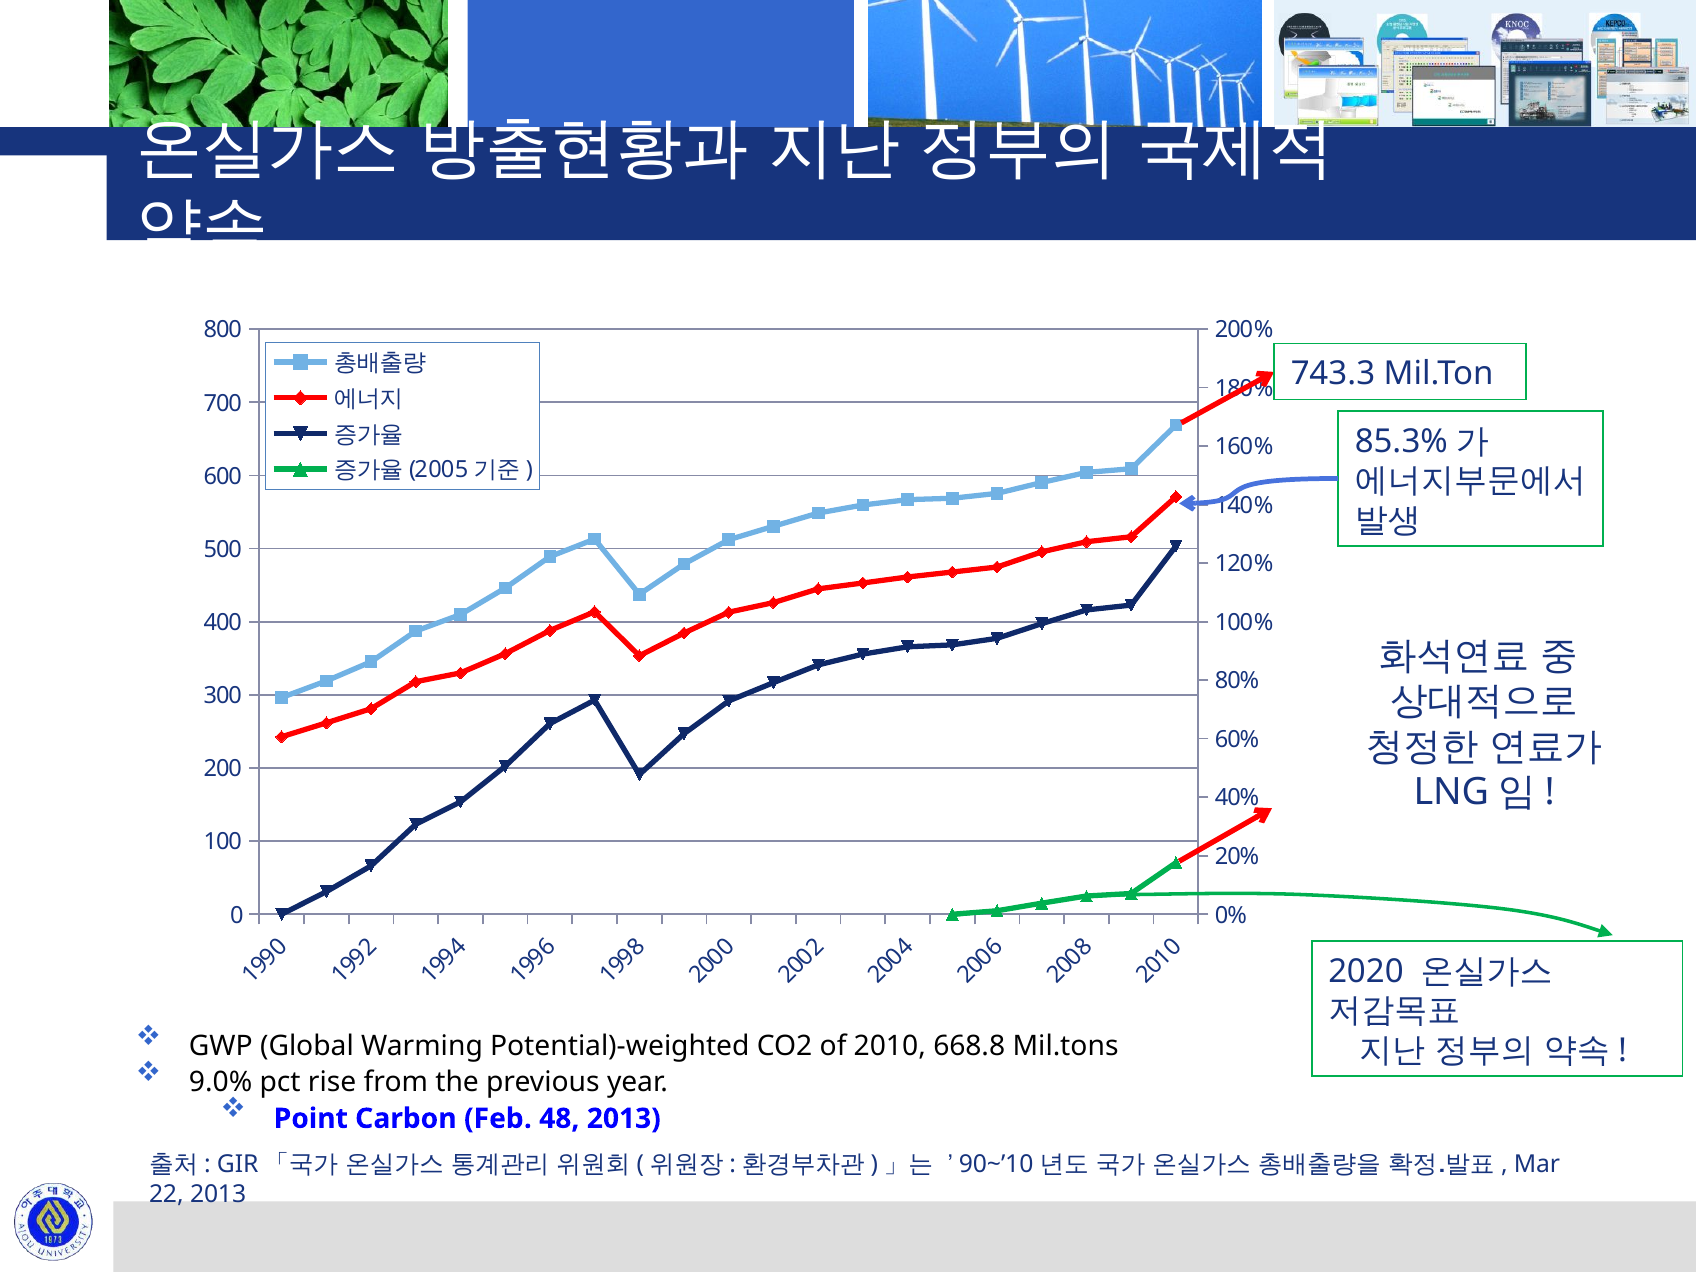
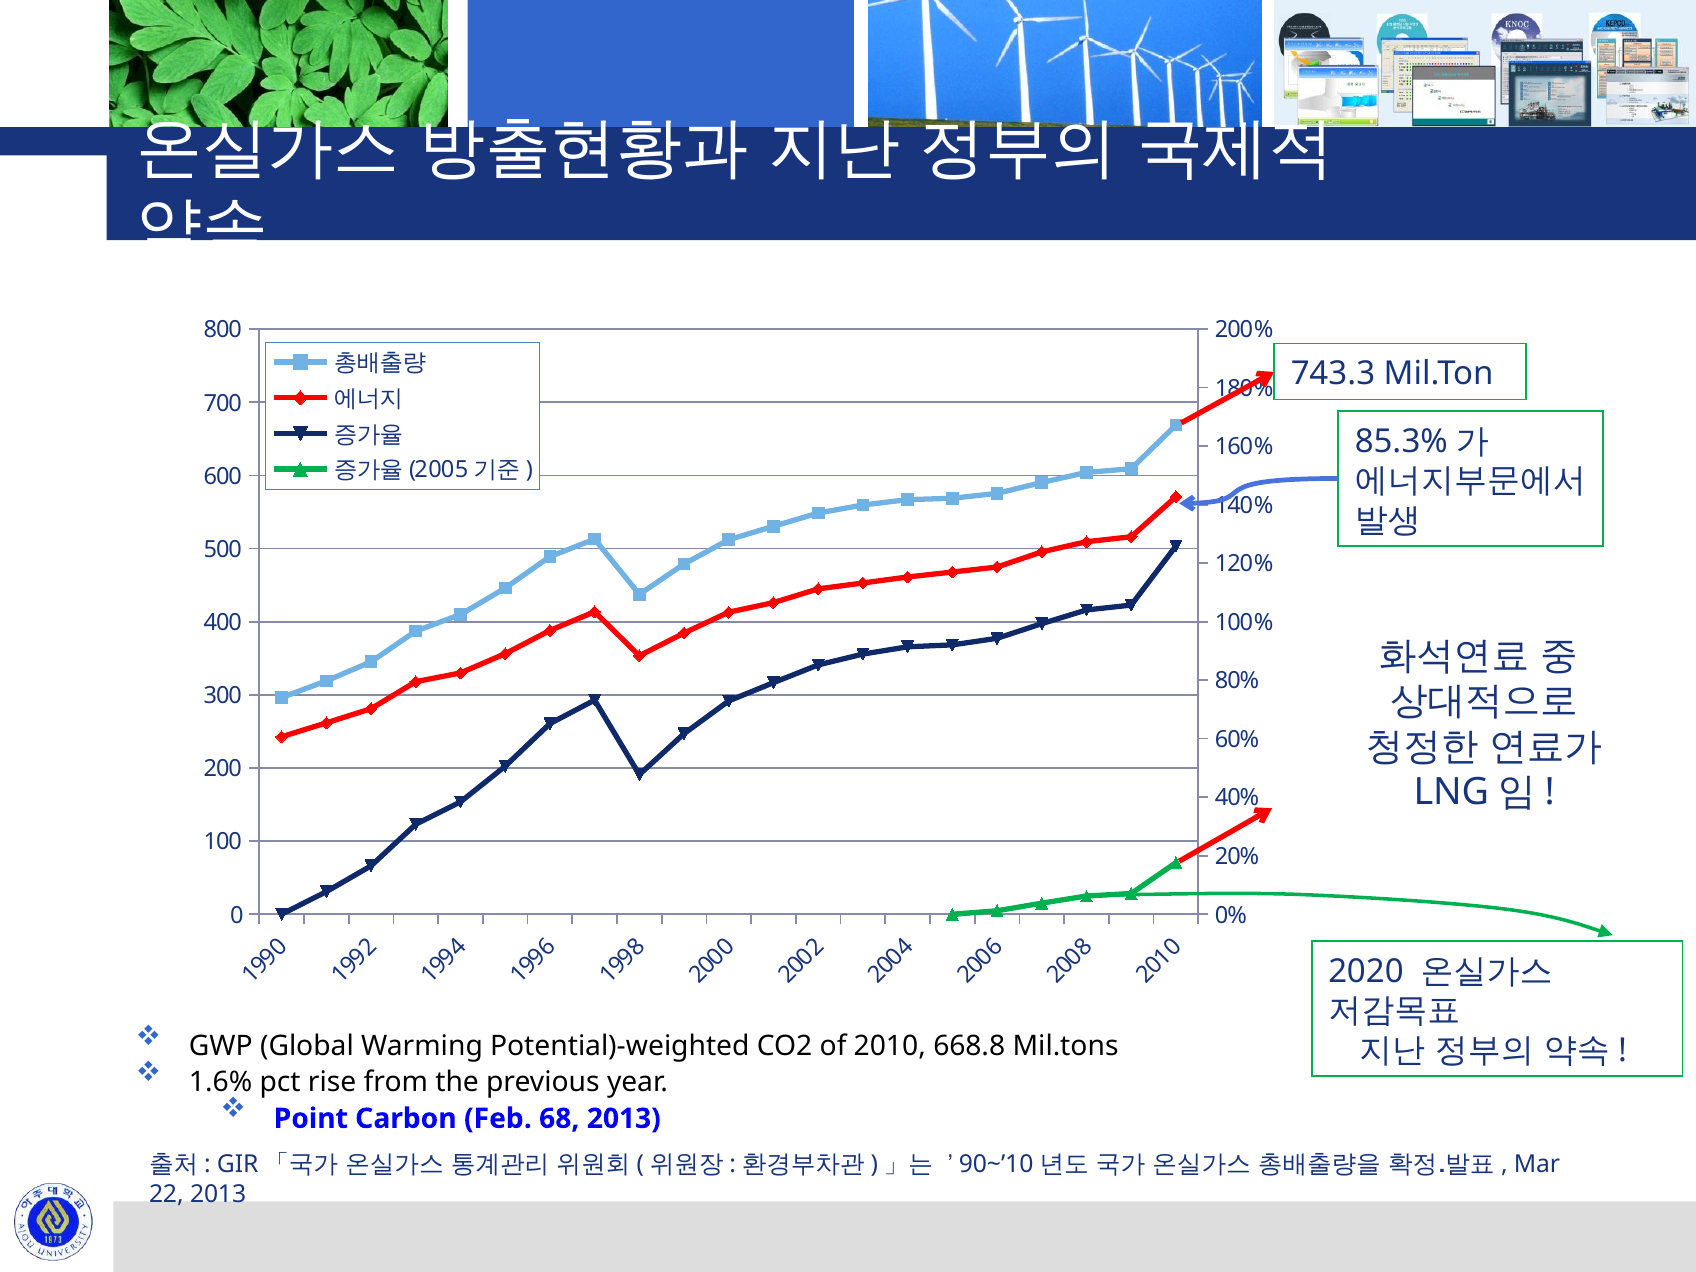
9.0%: 9.0% -> 1.6% (221, 1082)
48: 48 -> 68 (559, 1119)
